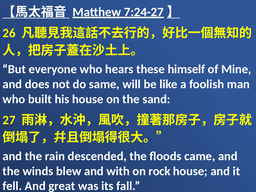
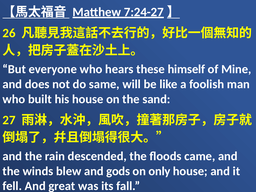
with: with -> gods (118, 171)
rock: rock -> only (159, 171)
